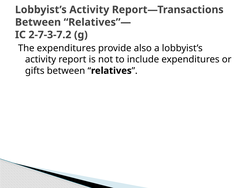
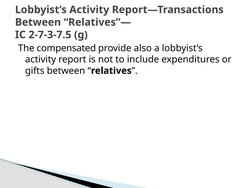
2-7-3-7.2: 2-7-3-7.2 -> 2-7-3-7.5 (50, 35)
The expenditures: expenditures -> compensated (66, 48)
